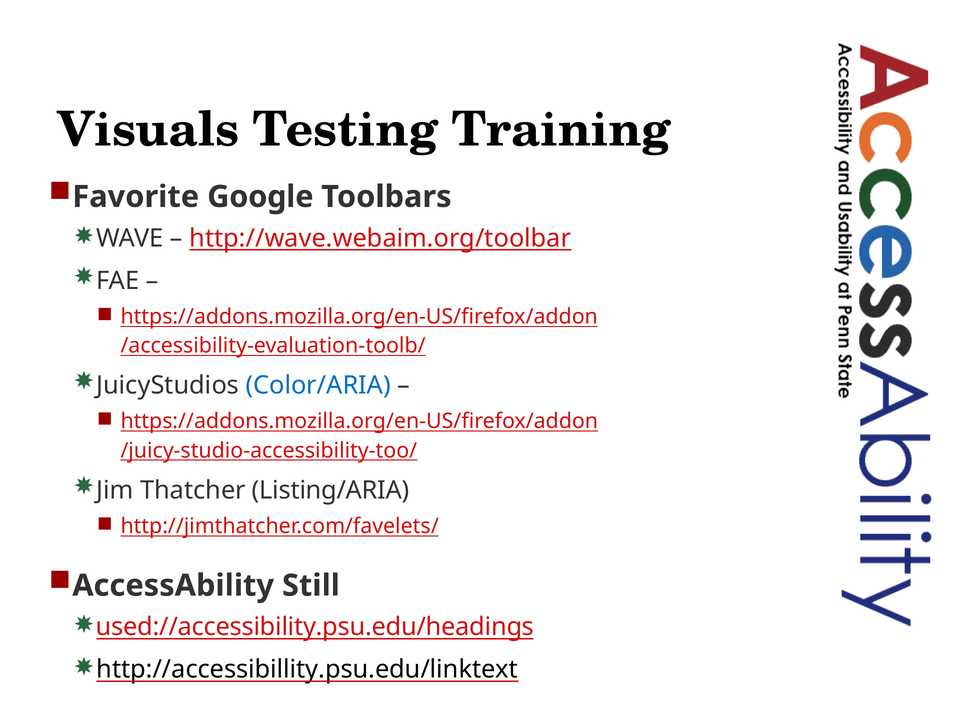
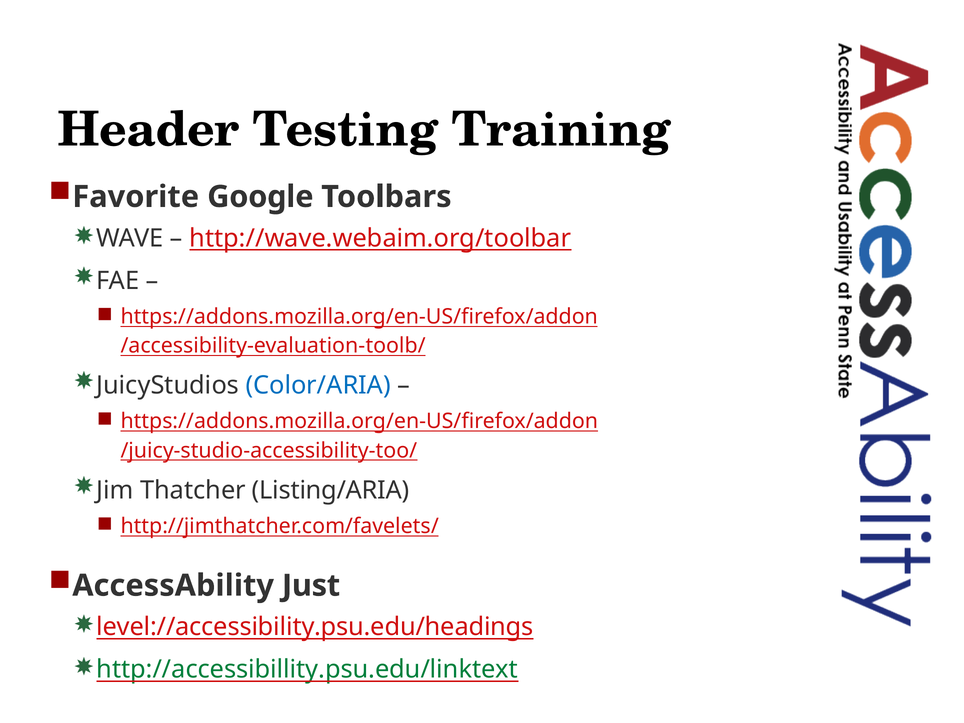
Visuals: Visuals -> Header (149, 130)
Still: Still -> Just (311, 586)
used://accessibility.psu.edu/headings: used://accessibility.psu.edu/headings -> level://accessibility.psu.edu/headings (315, 627)
http://accessibillity.psu.edu/linktext colour: black -> green (307, 670)
